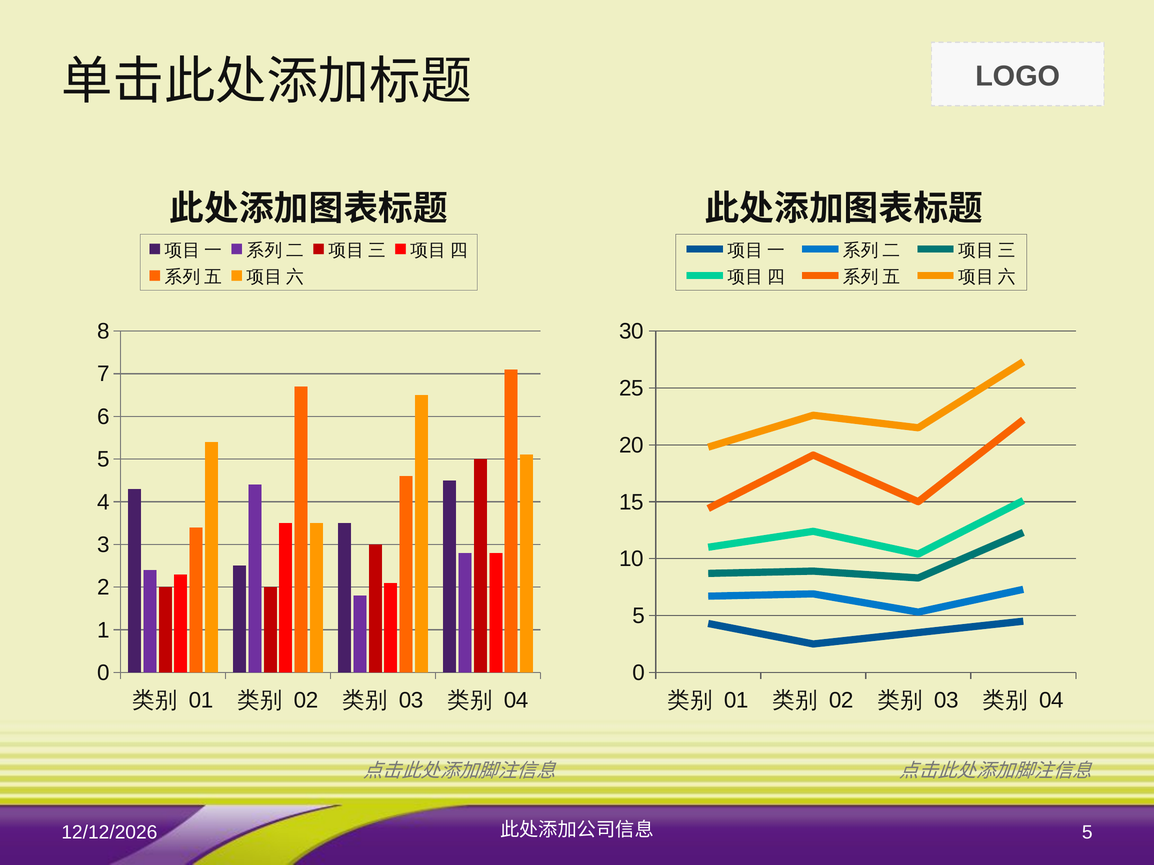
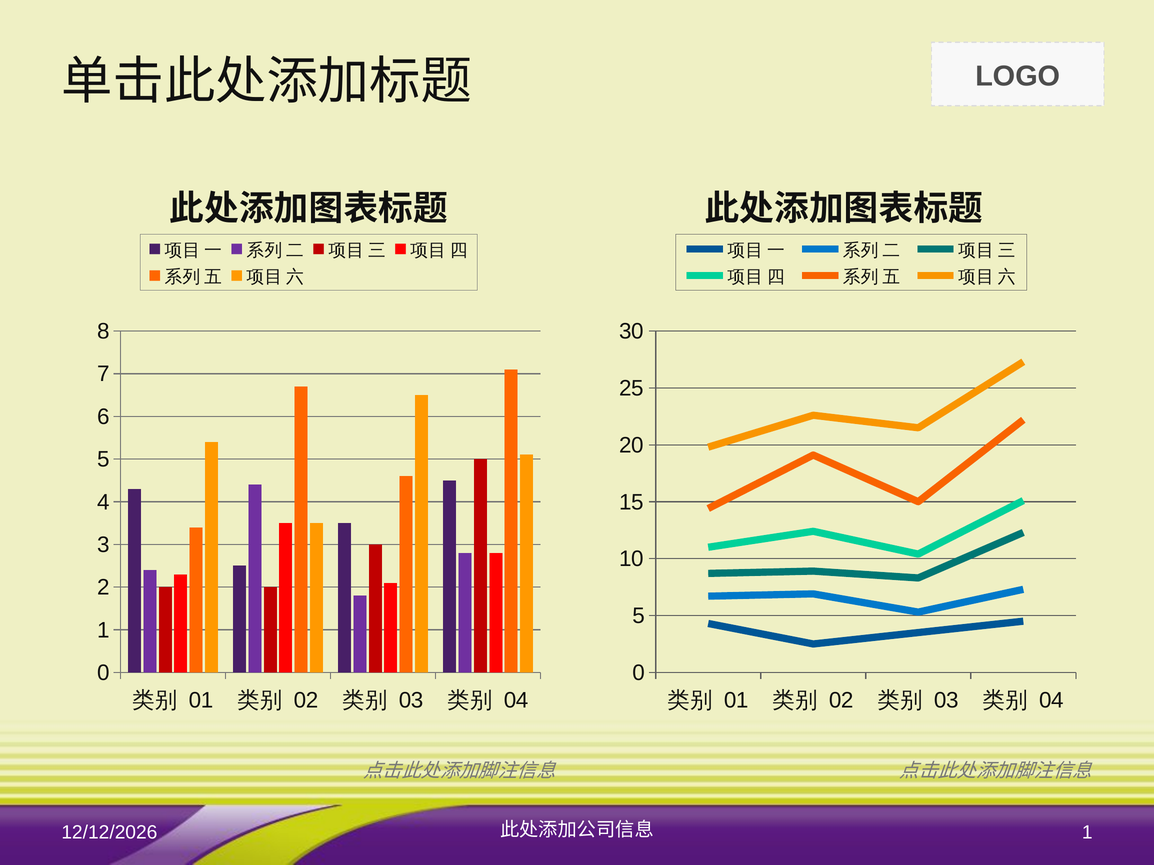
5: 5 -> 1 (1087, 833)
